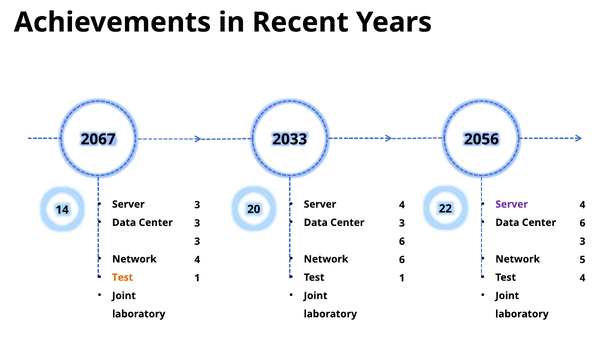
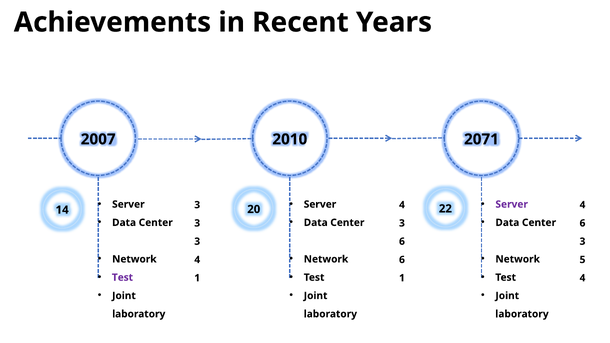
2067: 2067 -> 2007 (98, 139)
2033: 2033 -> 2010 (290, 139)
2056: 2056 -> 2071 (481, 139)
Test colour: orange -> purple (122, 278)
